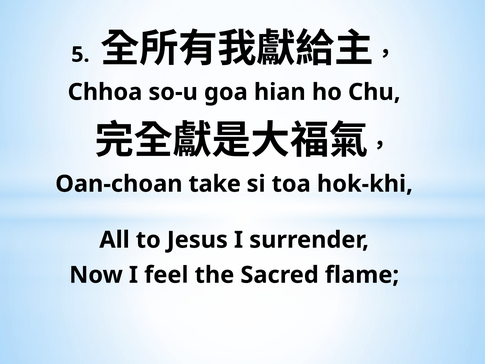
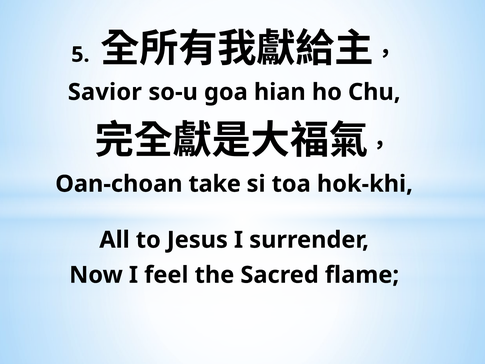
Chhoa: Chhoa -> Savior (105, 92)
